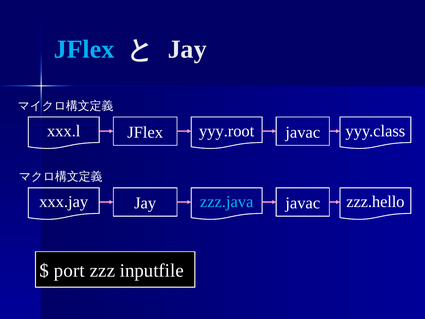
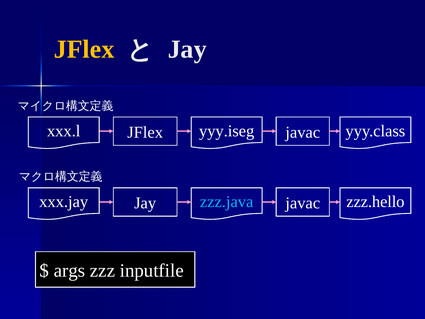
JFlex colour: light blue -> yellow (84, 49)
yyy.root: yyy.root -> yyy.iseg (227, 131)
port: port -> args (69, 270)
